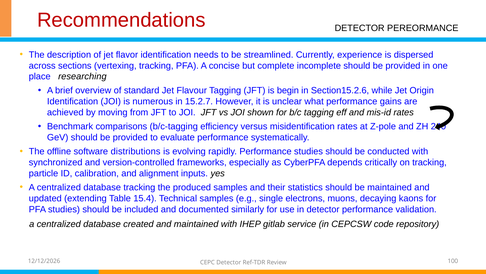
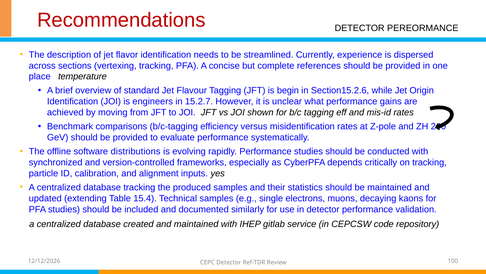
incomplete: incomplete -> references (319, 66)
researching: researching -> temperature (82, 76)
numerous: numerous -> engineers (153, 101)
